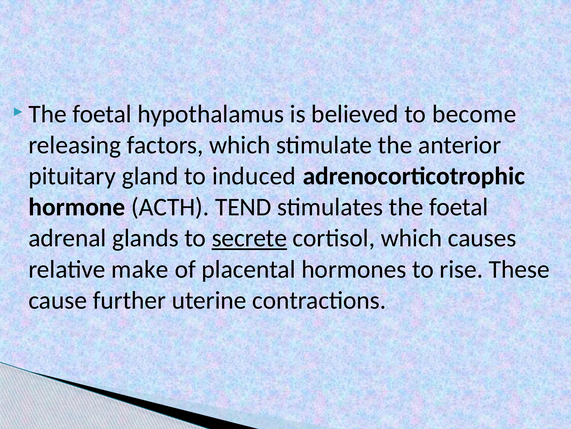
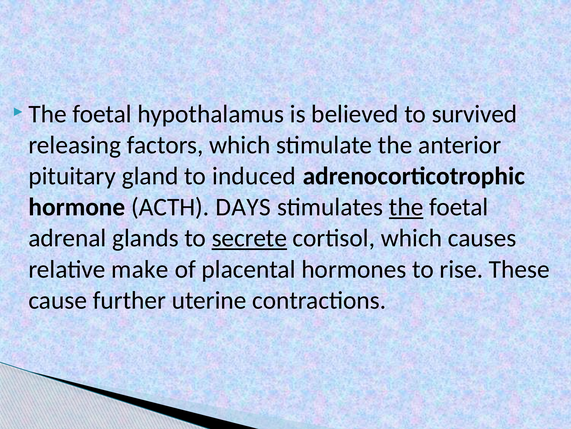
become: become -> survived (474, 114)
TEND: TEND -> DAYS (243, 207)
the underline: none -> present (406, 207)
